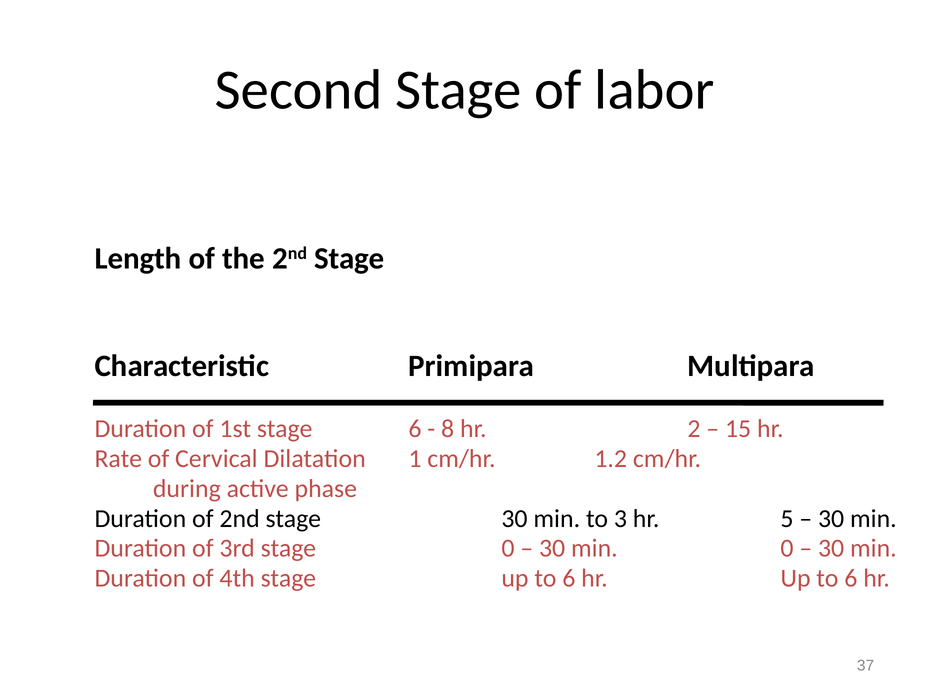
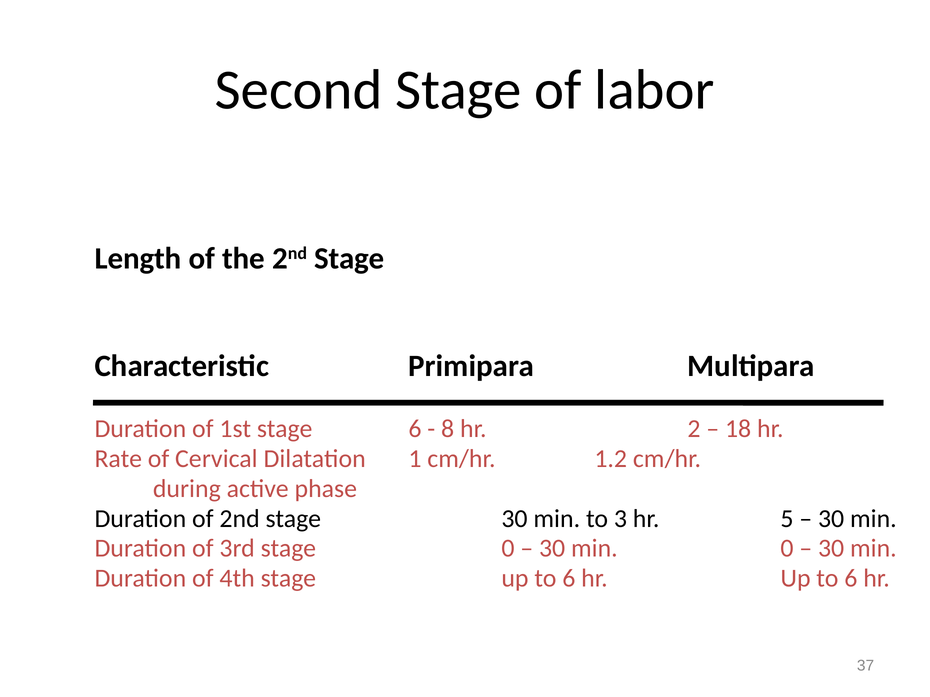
15: 15 -> 18 (738, 429)
